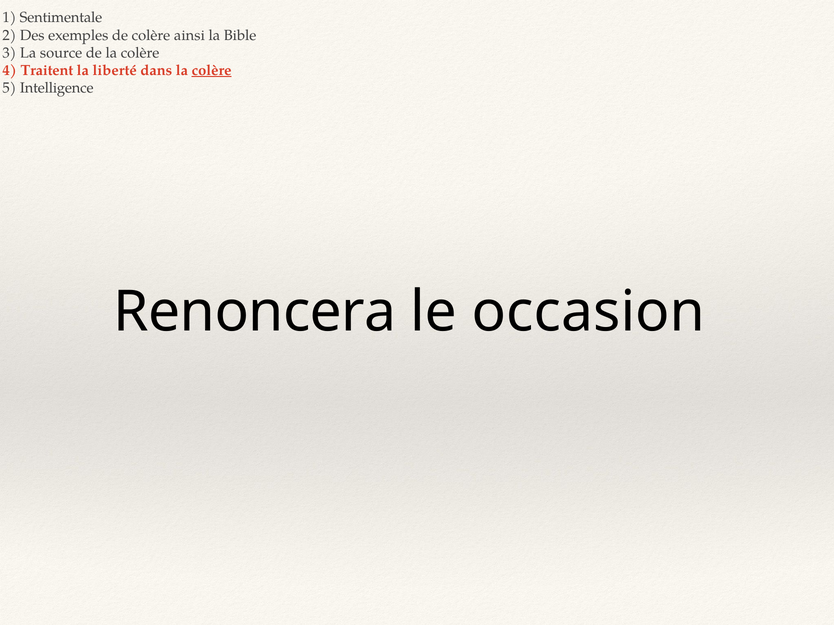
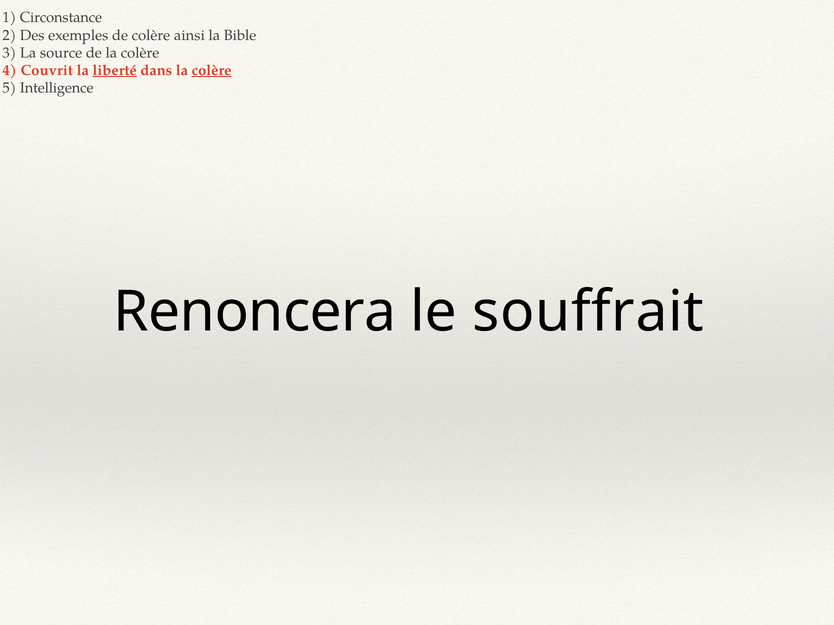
Sentimentale: Sentimentale -> Circonstance (61, 18)
Traitent: Traitent -> Couvrit (47, 70)
liberté underline: none -> present (115, 70)
occasion: occasion -> souffrait (588, 312)
